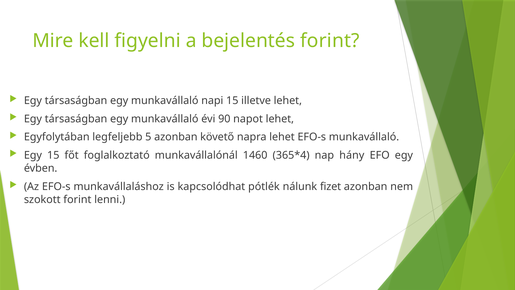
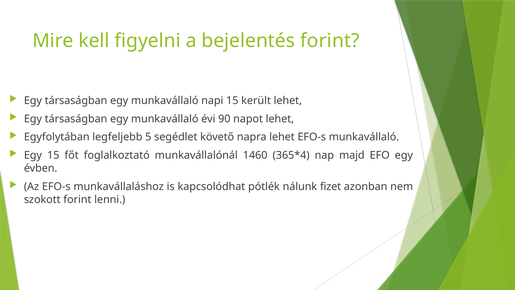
illetve: illetve -> került (256, 100)
5 azonban: azonban -> segédlet (176, 137)
hány: hány -> majd (352, 155)
